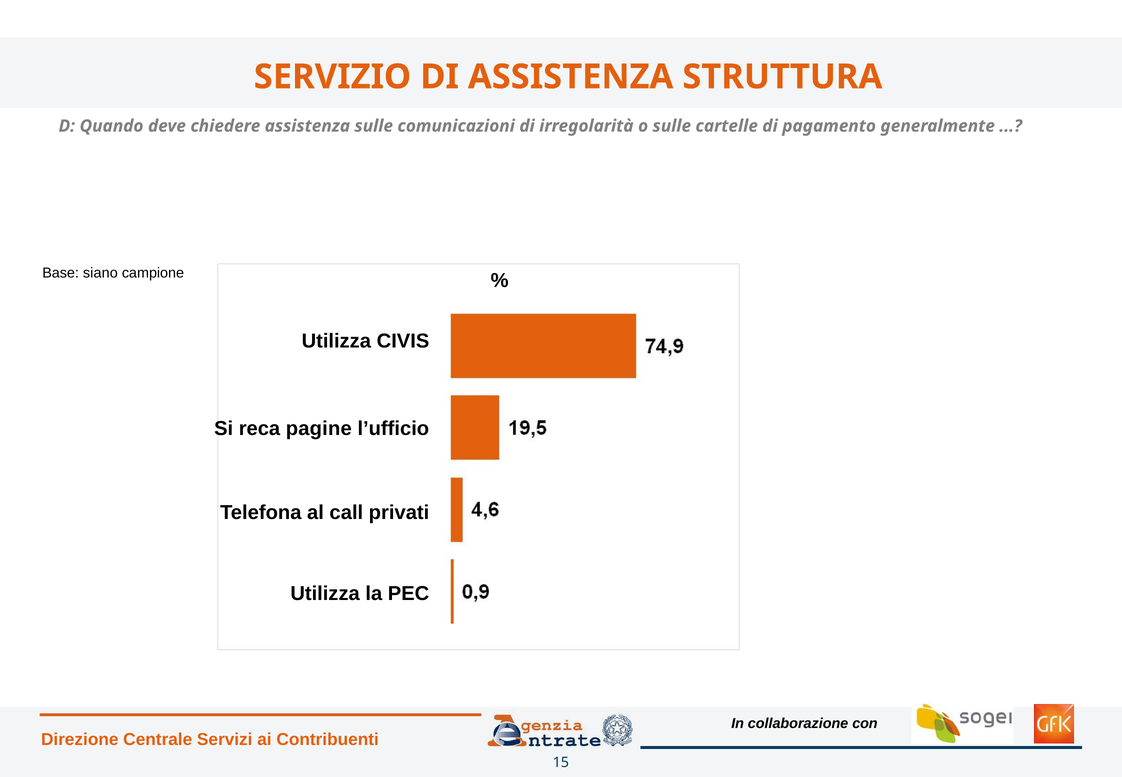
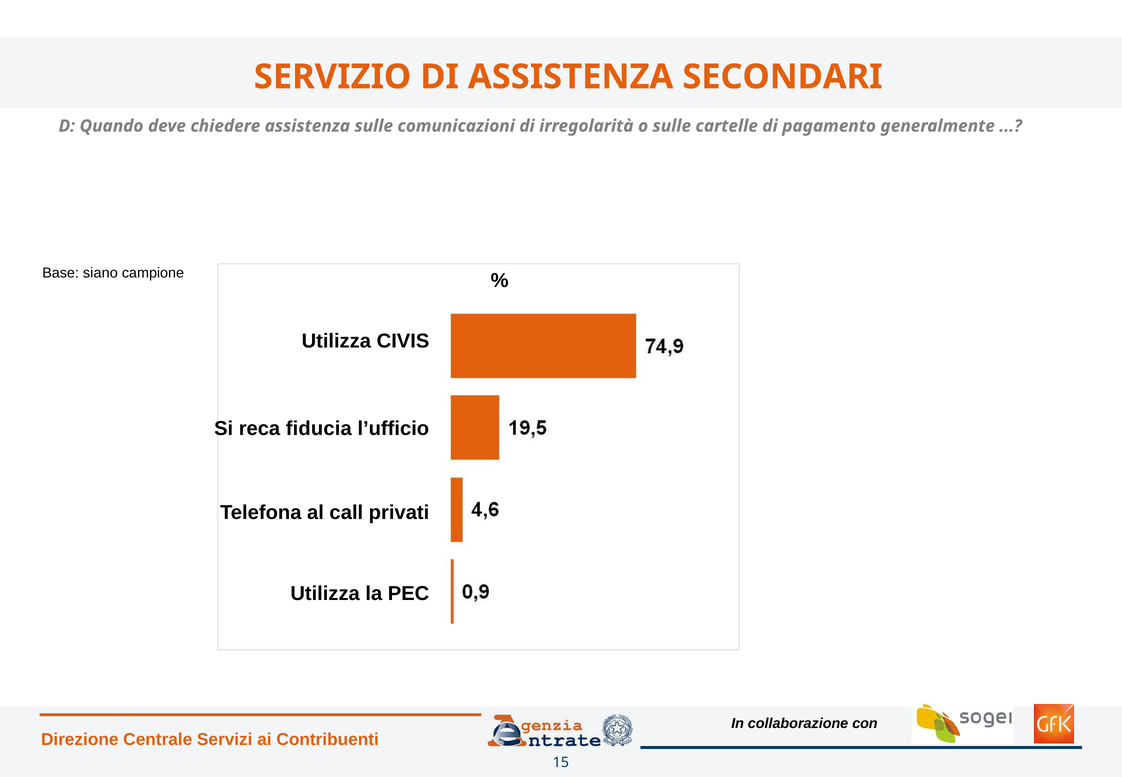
STRUTTURA: STRUTTURA -> SECONDARI (782, 77)
pagine: pagine -> fiducia (319, 429)
